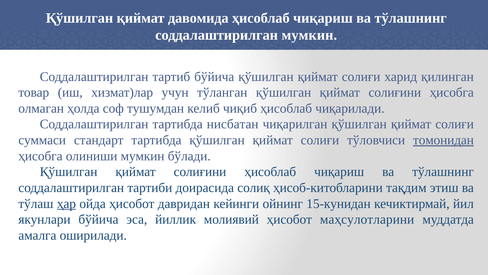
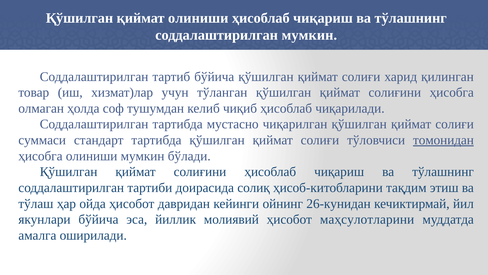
қиймат давомида: давомида -> олиниши (198, 18)
нисбатан: нисбатан -> мустасно (233, 124)
ҳар underline: present -> none (66, 203)
15-кунидан: 15-кунидан -> 26-кунидан (339, 203)
